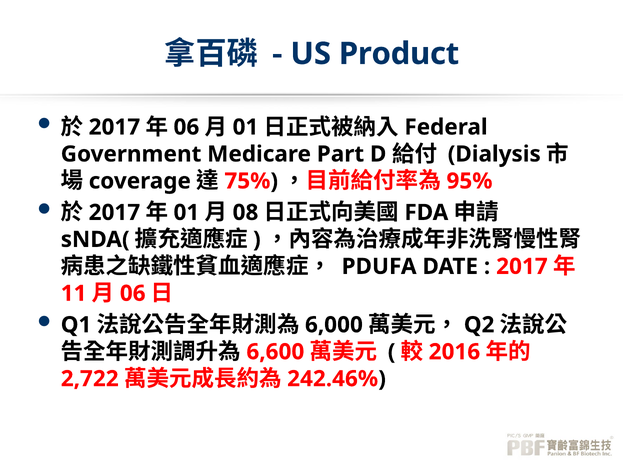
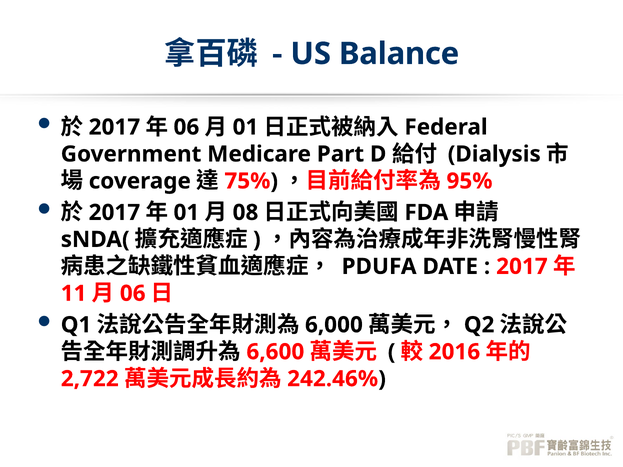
Product: Product -> Balance (399, 54)
